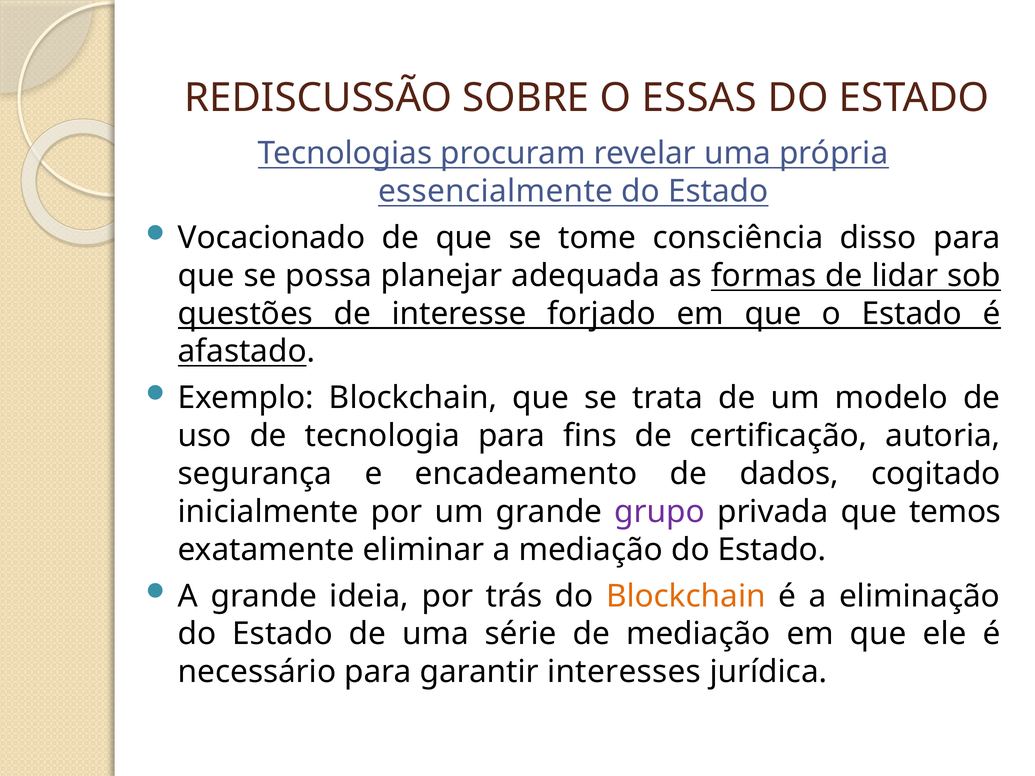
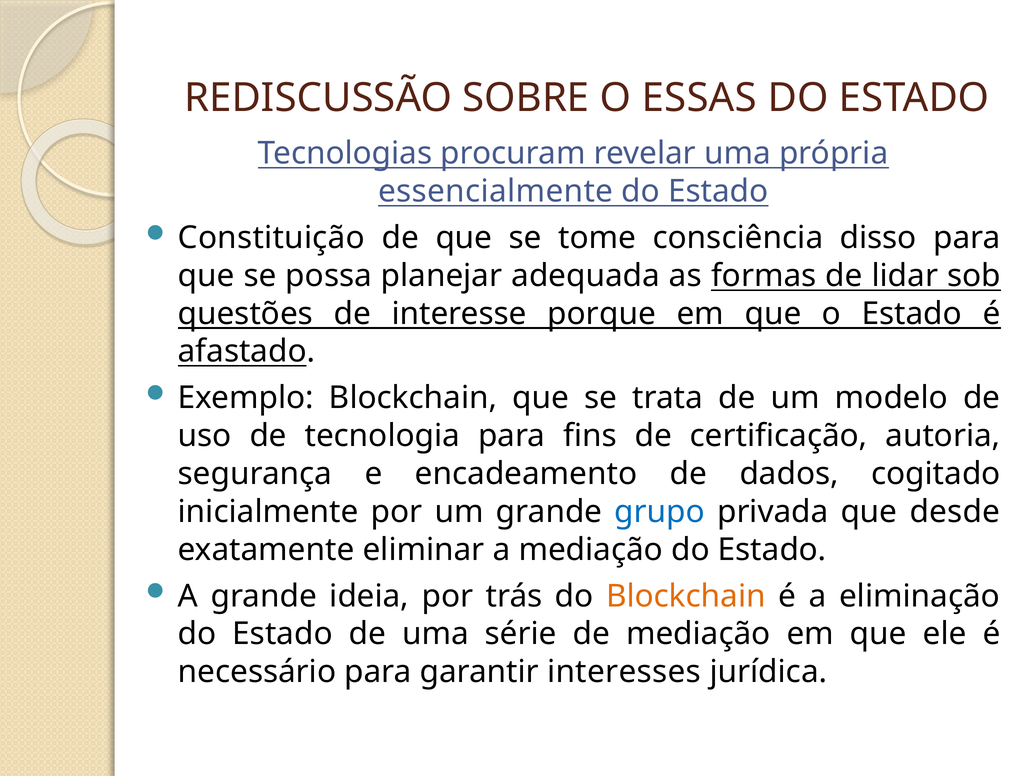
Vocacionado: Vocacionado -> Constituição (271, 238)
forjado: forjado -> porque (602, 314)
grupo colour: purple -> blue (660, 512)
temos: temos -> desde (955, 512)
